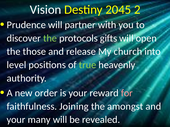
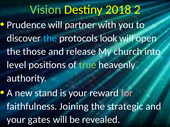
Vision colour: white -> light green (46, 10)
2045: 2045 -> 2018 (118, 10)
the colour: light green -> light blue (50, 38)
gifts: gifts -> look (109, 38)
order: order -> stand (46, 93)
amongst: amongst -> strategic (125, 107)
many: many -> gates (39, 120)
